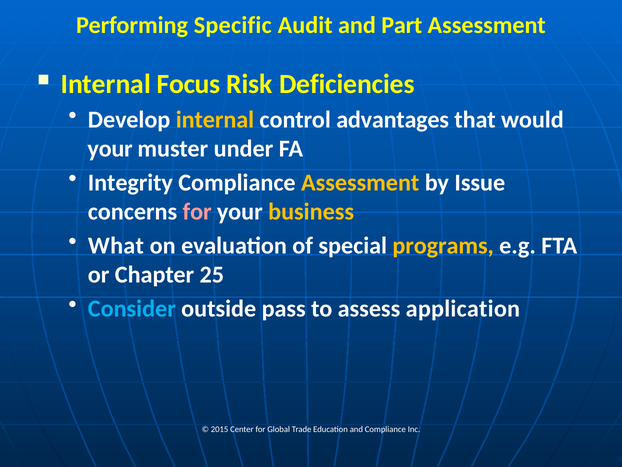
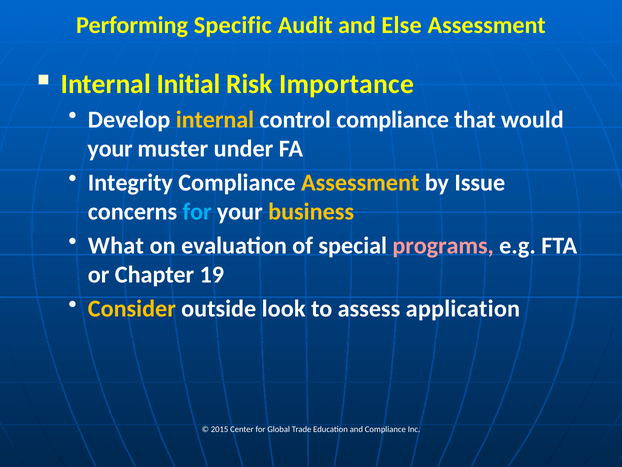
Part: Part -> Else (402, 25)
Focus: Focus -> Initial (189, 84)
Deficiencies: Deficiencies -> Importance (347, 84)
control advantages: advantages -> compliance (393, 120)
for colour: pink -> light blue (197, 212)
programs colour: yellow -> pink (443, 245)
25: 25 -> 19 (212, 274)
Consider colour: light blue -> yellow (132, 308)
pass: pass -> look (284, 308)
